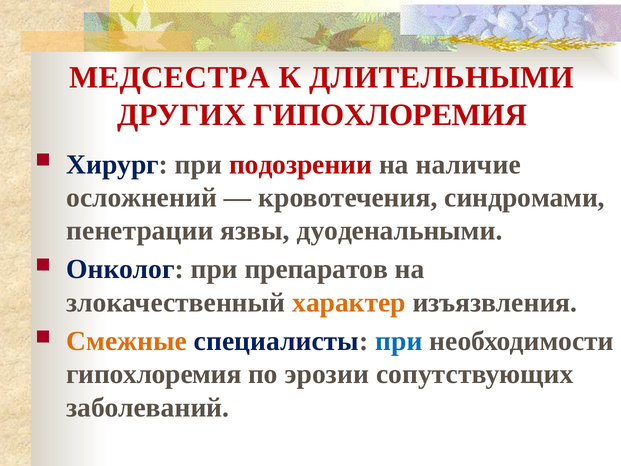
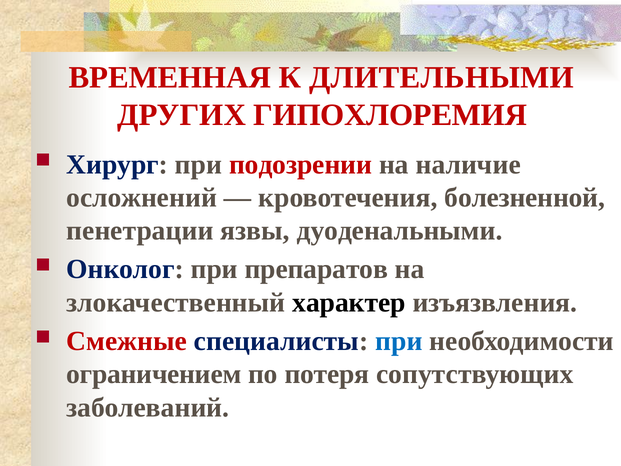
МЕДСЕСТРА: МЕДСЕСТРА -> ВРЕМЕННАЯ (170, 78)
синдромами: синдромами -> болезненной (525, 197)
характер colour: orange -> black (349, 302)
Смежные colour: orange -> red (127, 341)
гипохлоремия: гипохлоремия -> ограничением (154, 374)
эрозии: эрозии -> потеря (327, 374)
